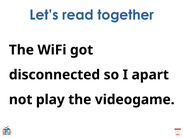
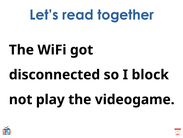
apart: apart -> block (150, 74)
